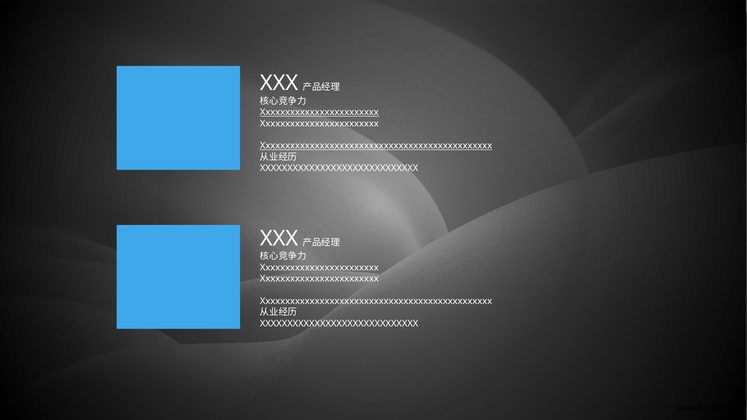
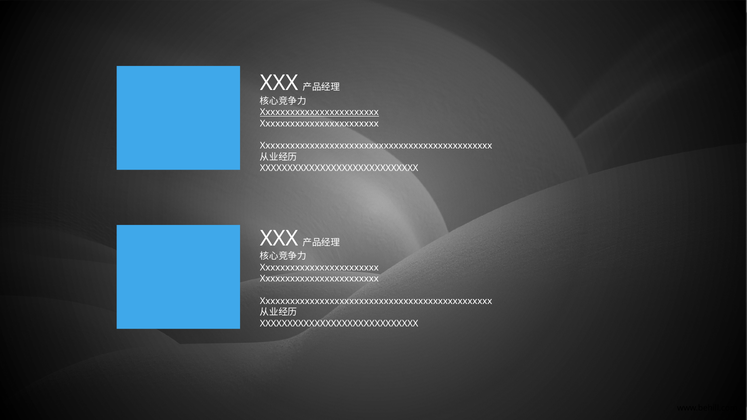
Xxxxxxxxxxxxxxxxxxxxxxxxxxxxxxxxxxxxxxxxxxxxxxx underline: present -> none (376, 146)
